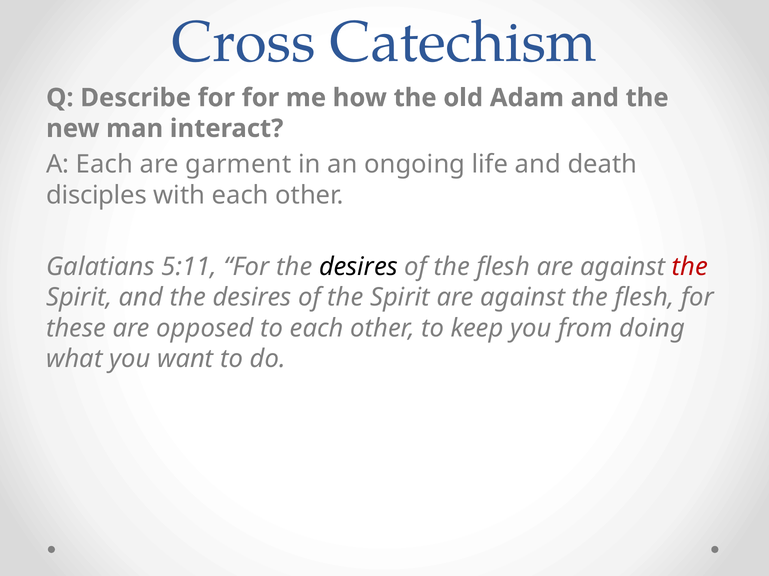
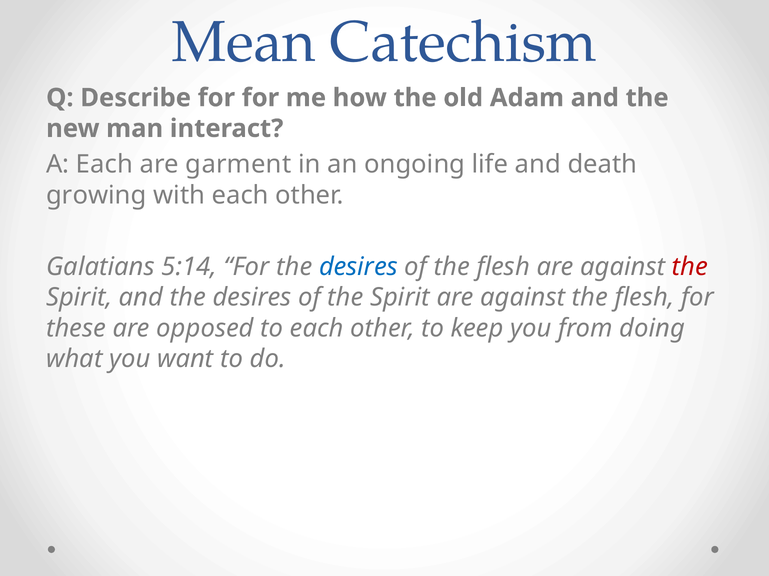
Cross: Cross -> Mean (244, 42)
disciples: disciples -> growing (96, 195)
5:11: 5:11 -> 5:14 (189, 267)
desires colour: black -> blue (358, 267)
